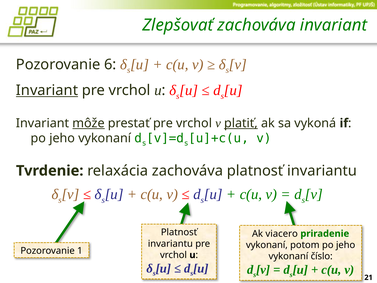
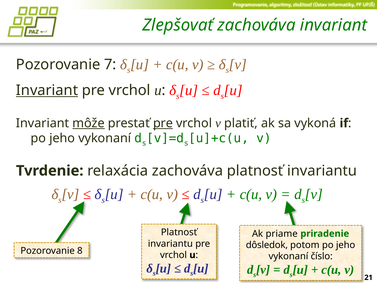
6: 6 -> 7 (110, 64)
pre underline: none -> present (163, 123)
platiť underline: present -> none (241, 123)
viacero: viacero -> priame (282, 233)
vykonaní: vykonaní -> dôsledok (267, 245)
1: 1 -> 8 (80, 250)
